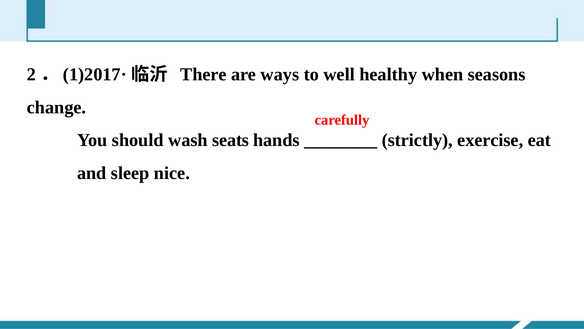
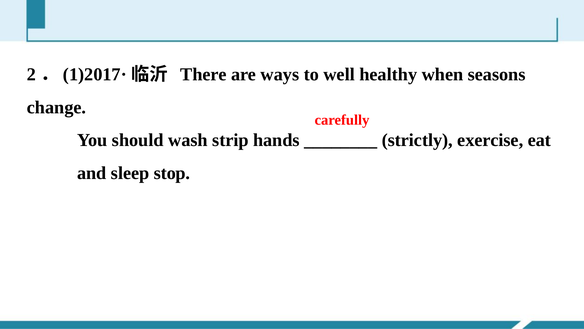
seats: seats -> strip (231, 140)
nice: nice -> stop (172, 173)
